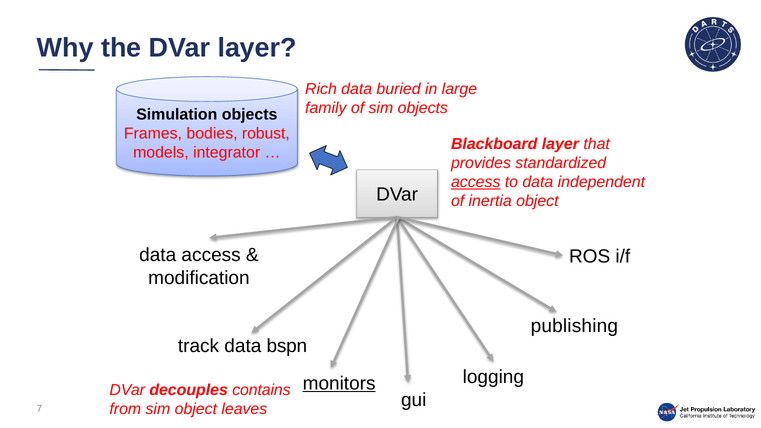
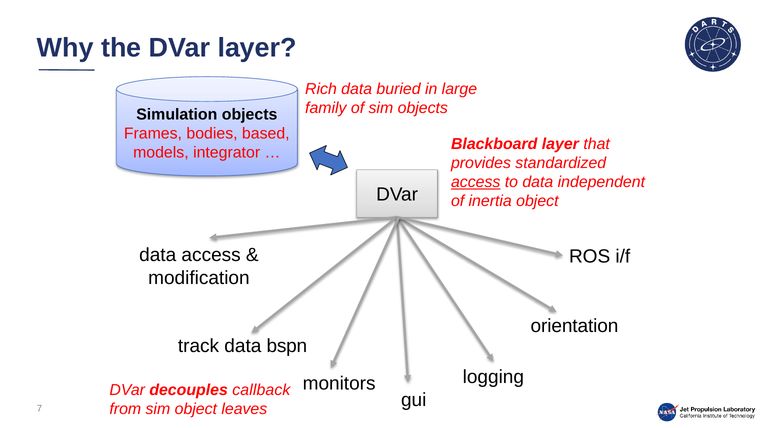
robust: robust -> based (266, 134)
publishing: publishing -> orientation (574, 326)
monitors underline: present -> none (339, 384)
contains: contains -> callback (261, 390)
